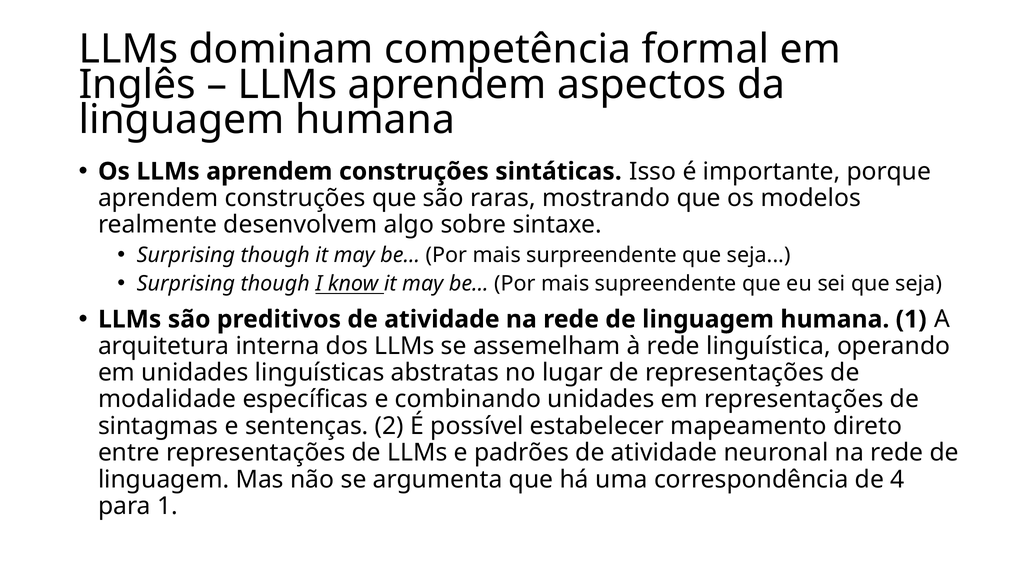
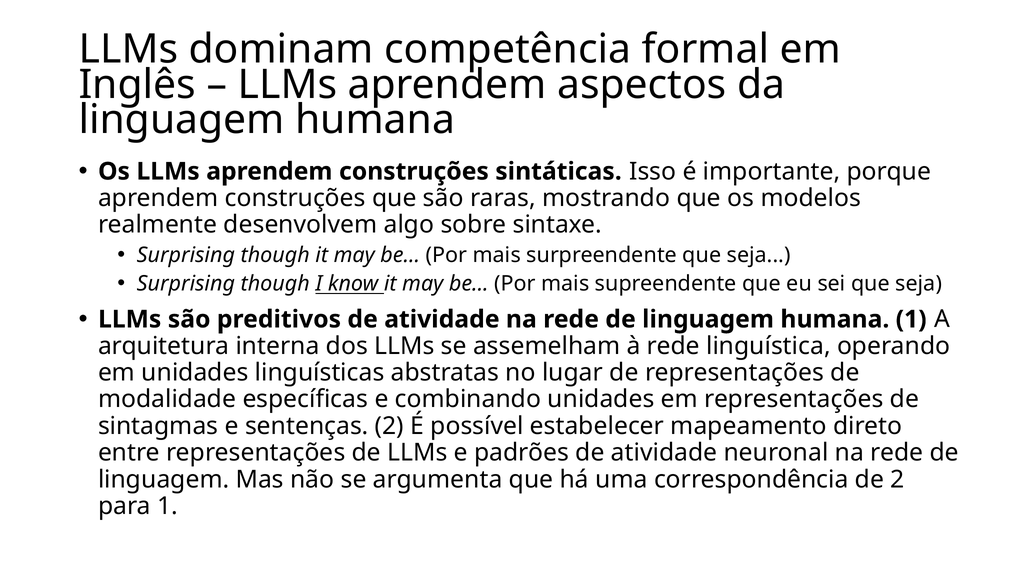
de 4: 4 -> 2 (898, 480)
